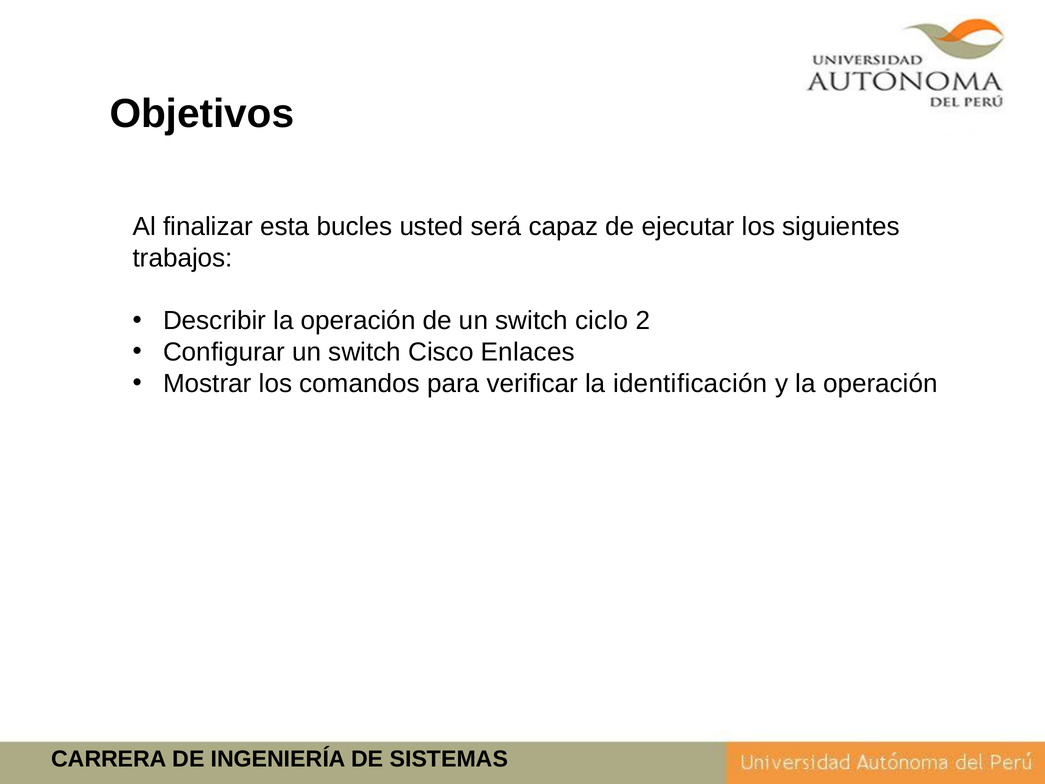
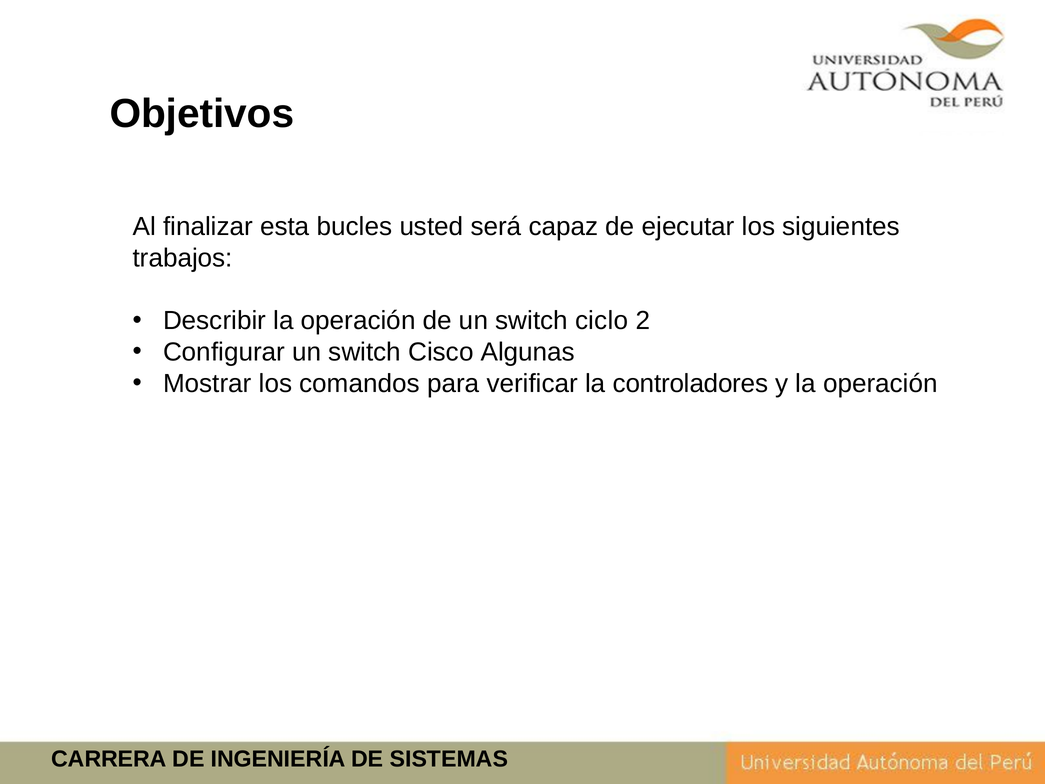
Enlaces: Enlaces -> Algunas (528, 352)
identificación: identificación -> controladores (690, 383)
